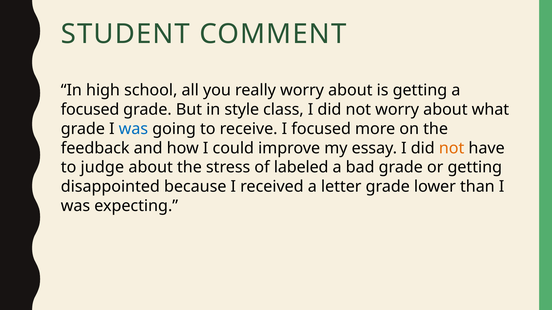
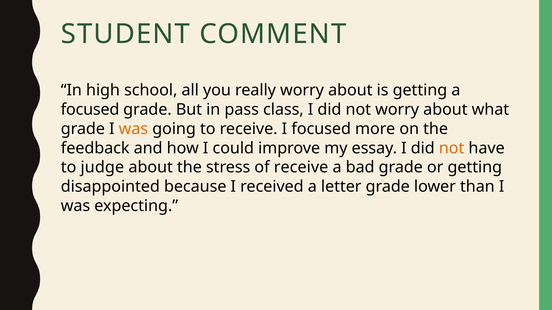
style: style -> pass (242, 110)
was colour: blue -> orange (133, 129)
of labeled: labeled -> receive (301, 168)
